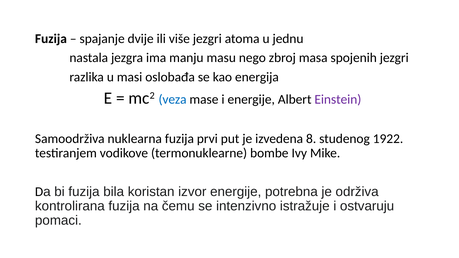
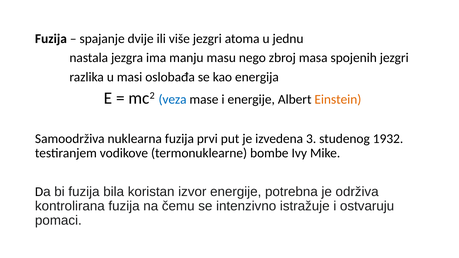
Einstein colour: purple -> orange (338, 100)
8: 8 -> 3 (311, 139)
1922: 1922 -> 1932 (388, 139)
